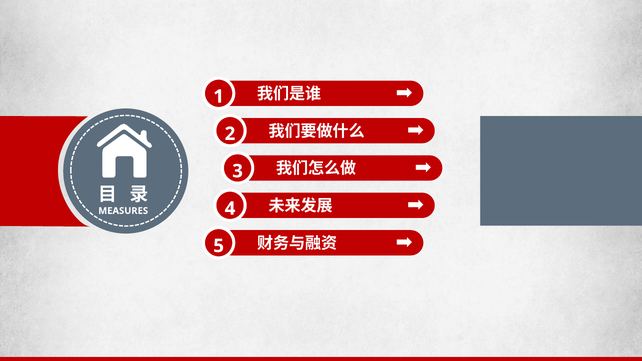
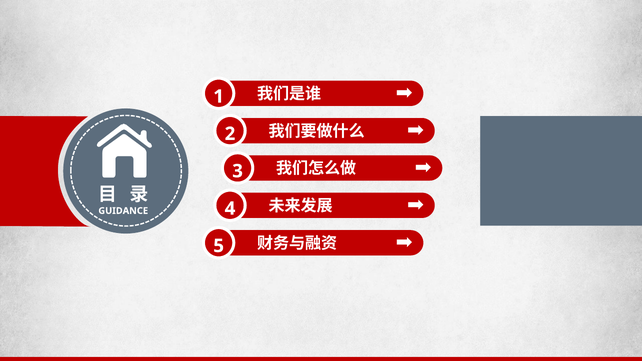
MEASURES: MEASURES -> GUIDANCE (123, 211)
